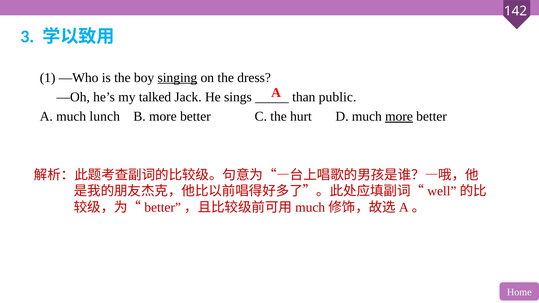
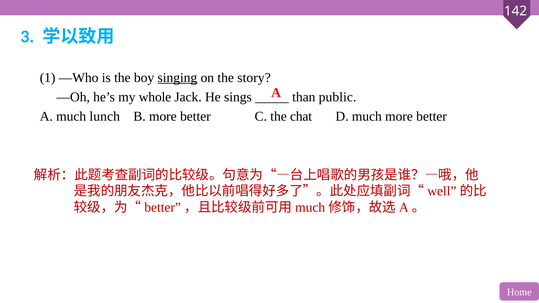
dress: dress -> story (254, 78)
talked: talked -> whole (155, 97)
hurt: hurt -> chat (301, 116)
more underline: present -> none (399, 116)
